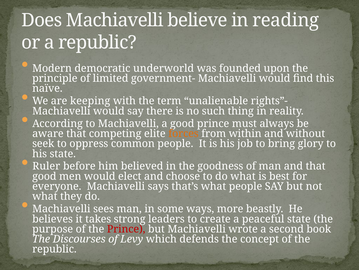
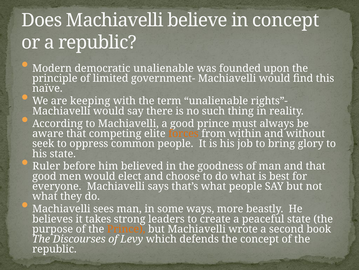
in reading: reading -> concept (286, 20)
democratic underworld: underworld -> unalienable (164, 68)
Prince colour: red -> orange (126, 228)
